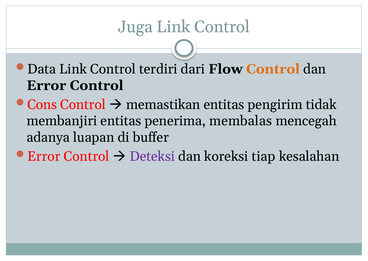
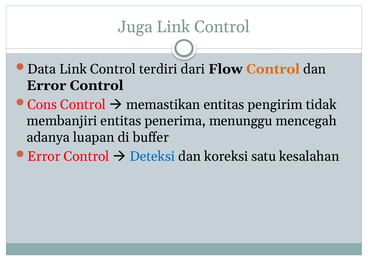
membalas: membalas -> menunggu (241, 121)
Deteksi colour: purple -> blue (152, 156)
tiap: tiap -> satu (264, 156)
